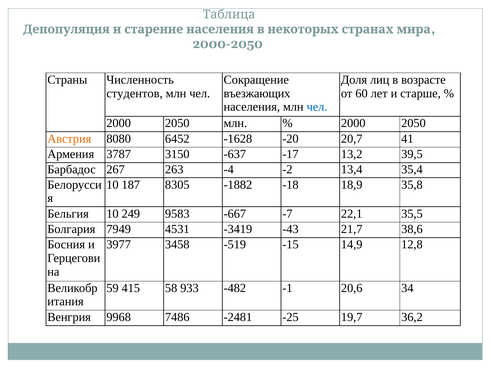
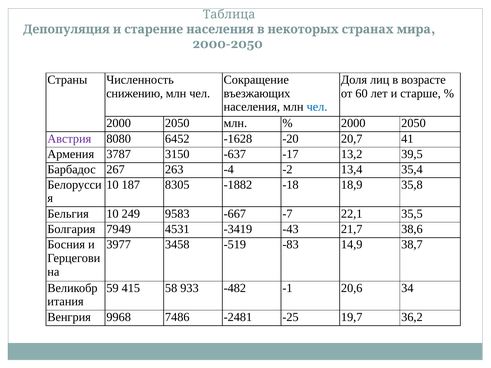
студентов: студентов -> снижению (135, 93)
Австрия colour: orange -> purple (69, 139)
-15: -15 -> -83 (290, 245)
12,8: 12,8 -> 38,7 (412, 245)
